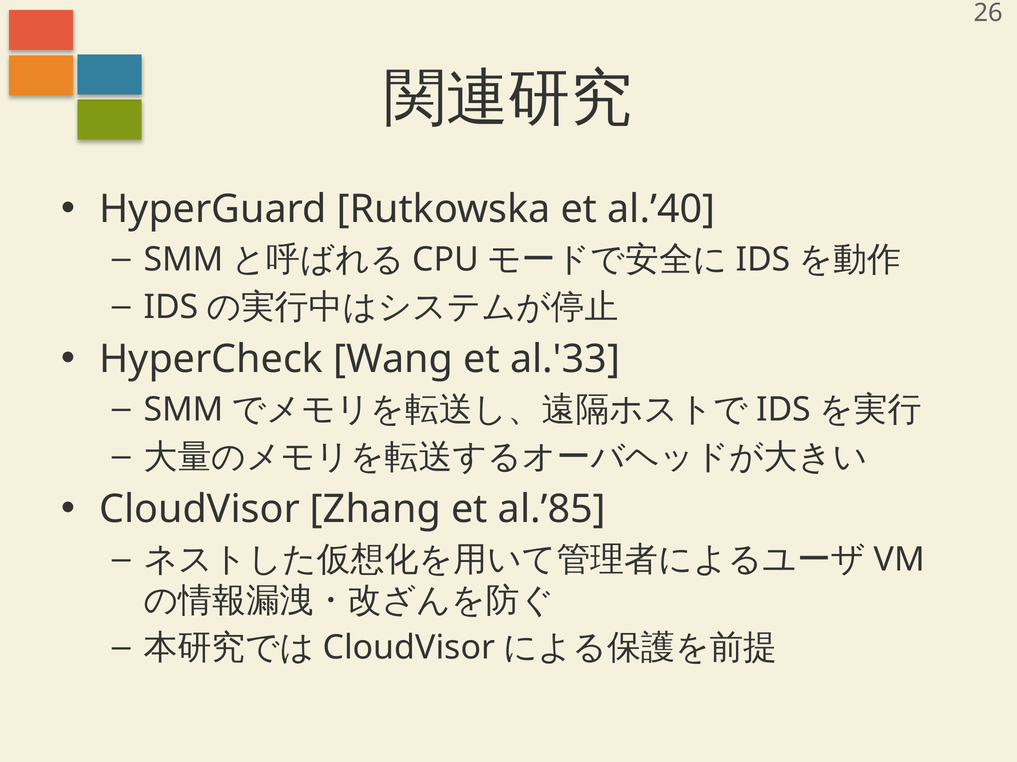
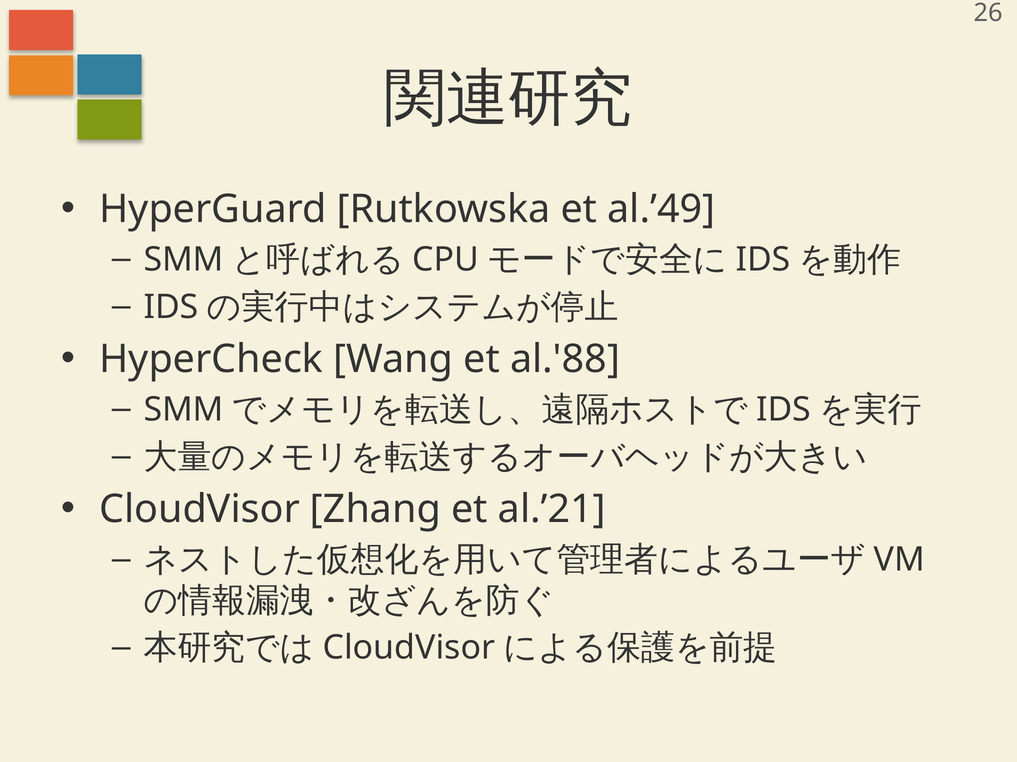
al.’40: al.’40 -> al.’49 (661, 209)
al.'33: al.'33 -> al.'88 (565, 360)
al.’85: al.’85 -> al.’21 (552, 510)
